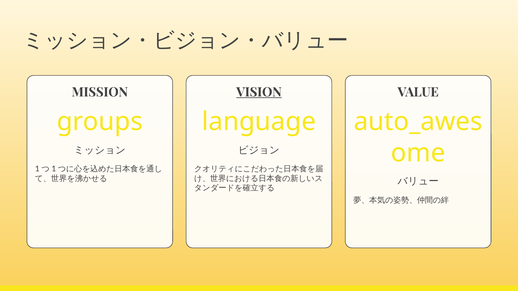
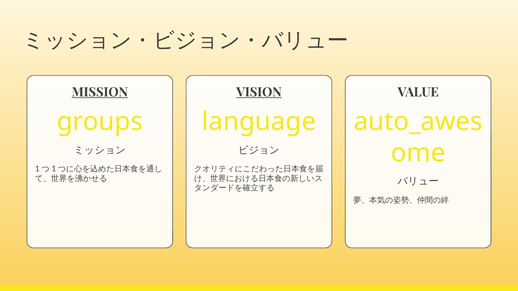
MISSION underline: none -> present (100, 92)
